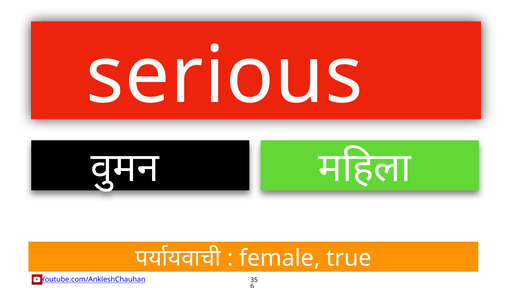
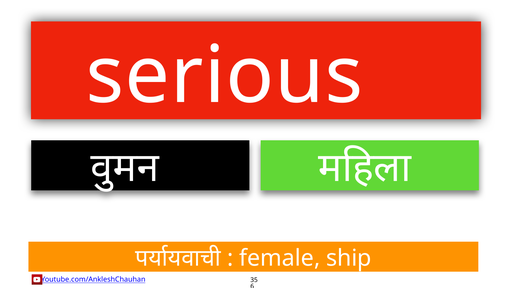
true: true -> ship (349, 258)
